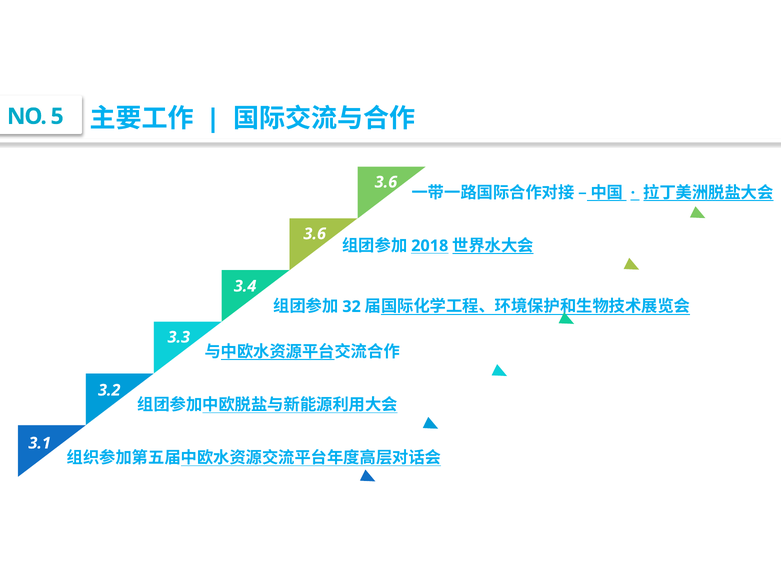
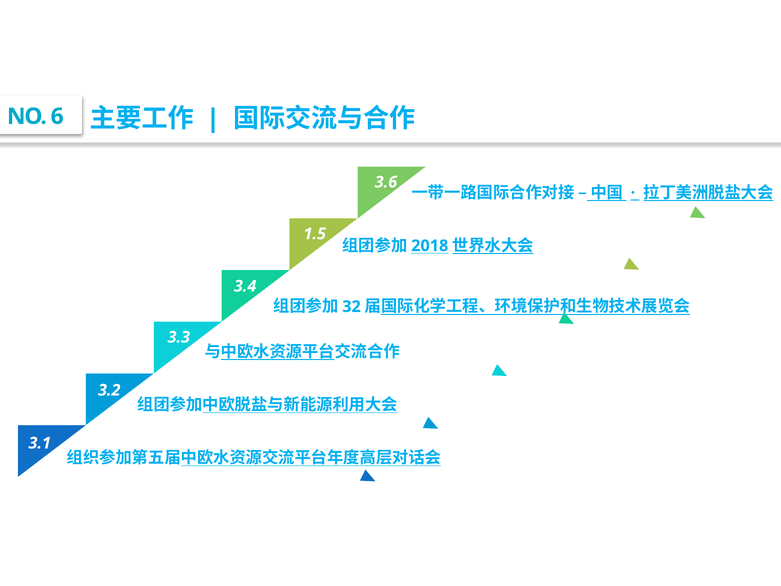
5: 5 -> 6 (57, 116)
3.6: 3.6 -> 1.5 (315, 234)
